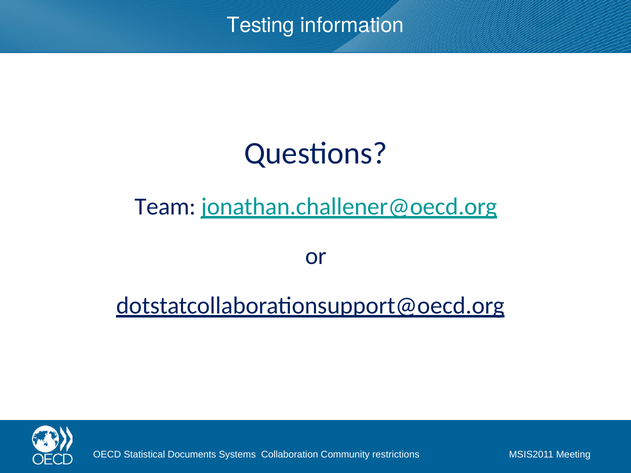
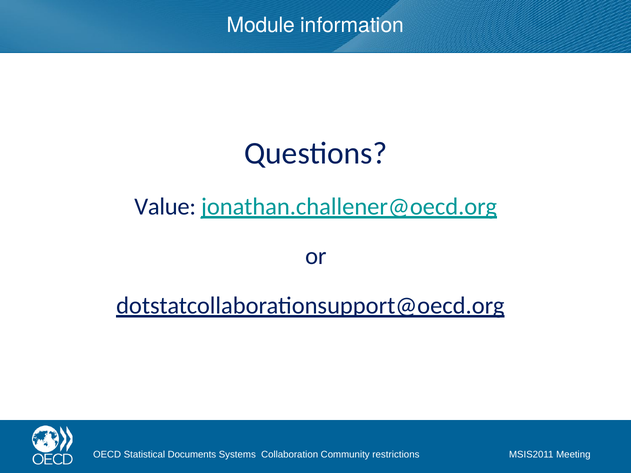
Testing: Testing -> Module (261, 25)
Team: Team -> Value (165, 207)
